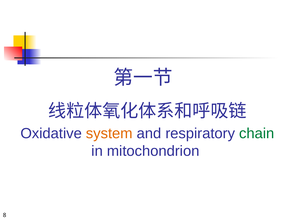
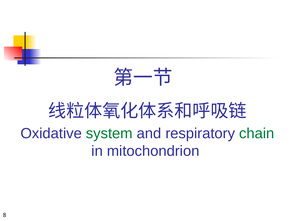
system colour: orange -> green (109, 134)
